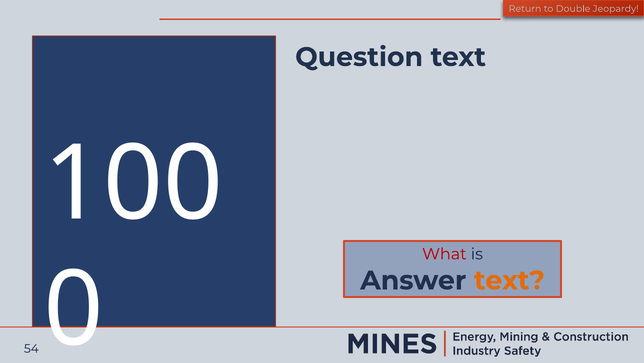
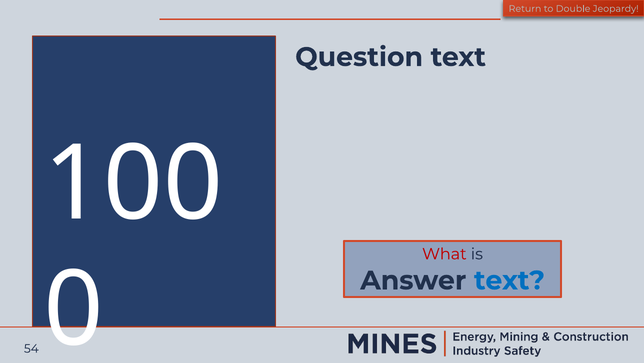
text colour: orange -> blue (509, 280)
